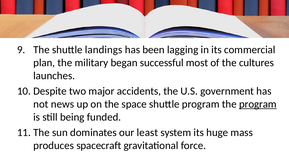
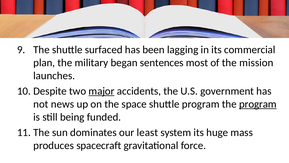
landings: landings -> surfaced (104, 49)
successful: successful -> sentences (162, 63)
cultures: cultures -> mission (256, 63)
major underline: none -> present (102, 91)
